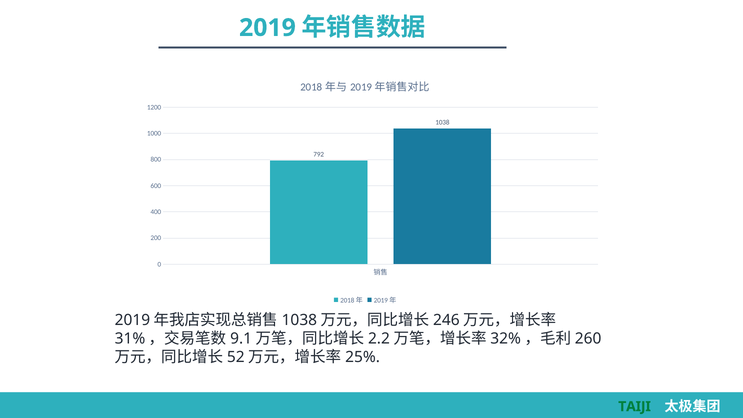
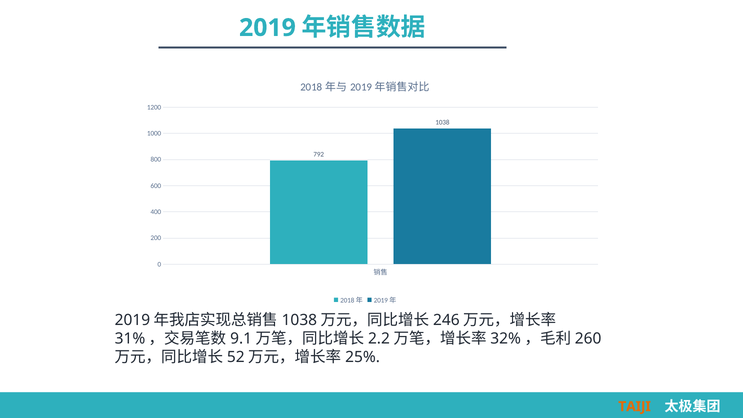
TAIJI colour: green -> orange (635, 406)
